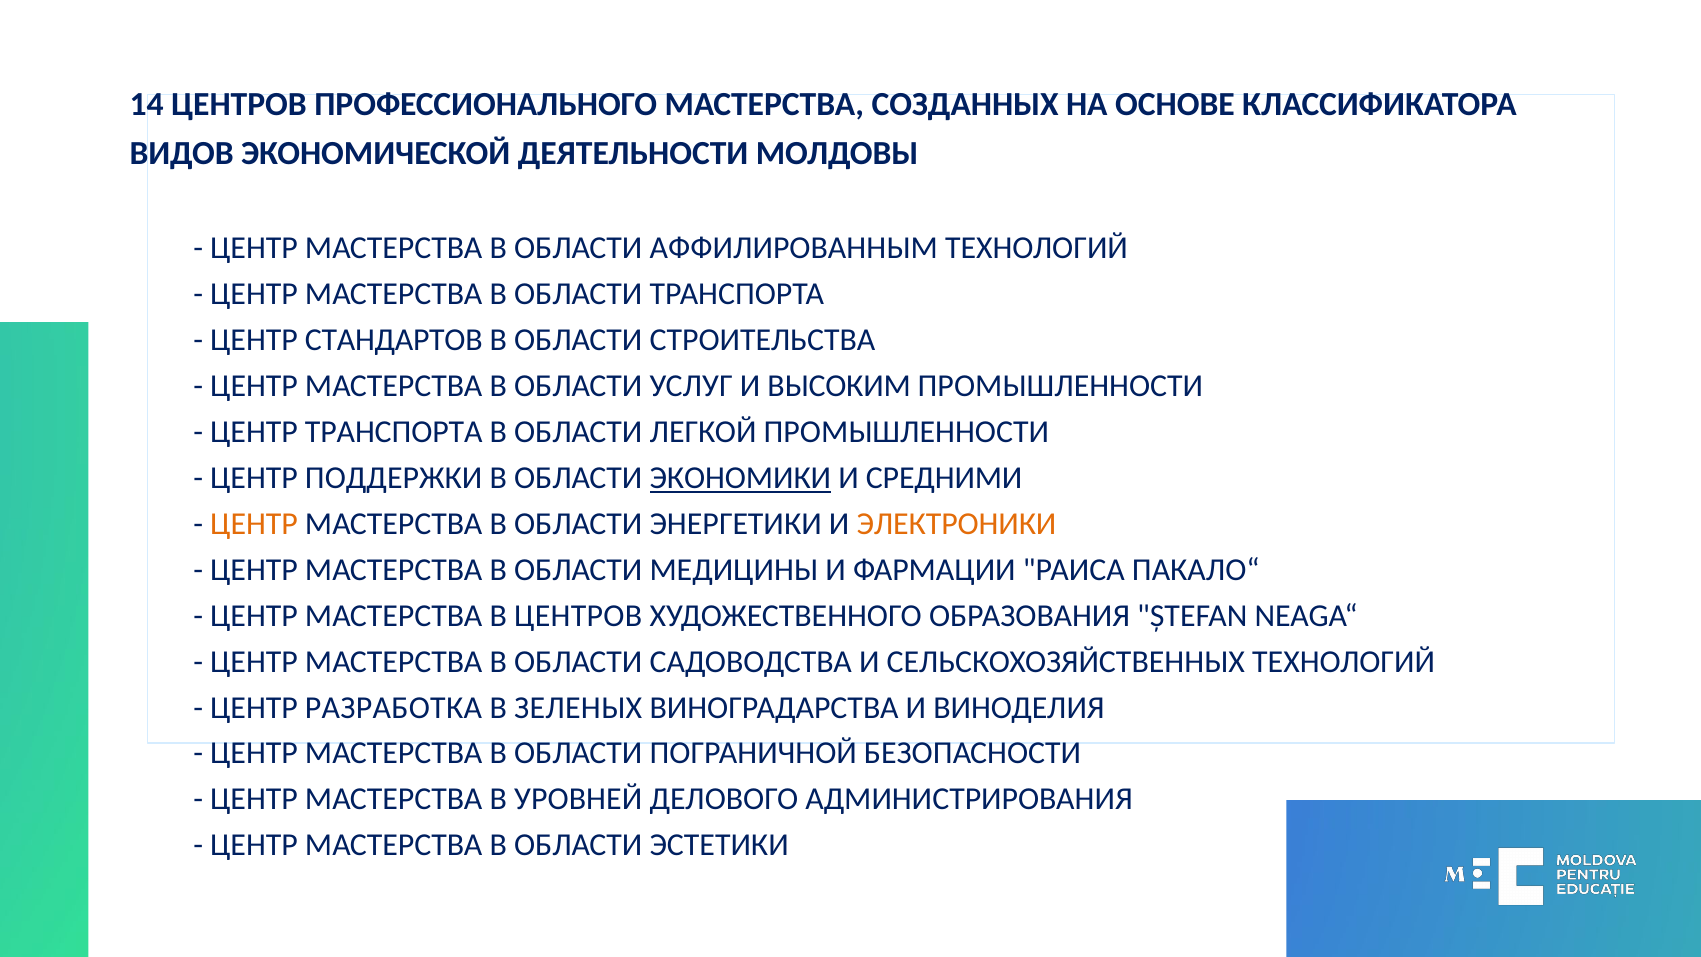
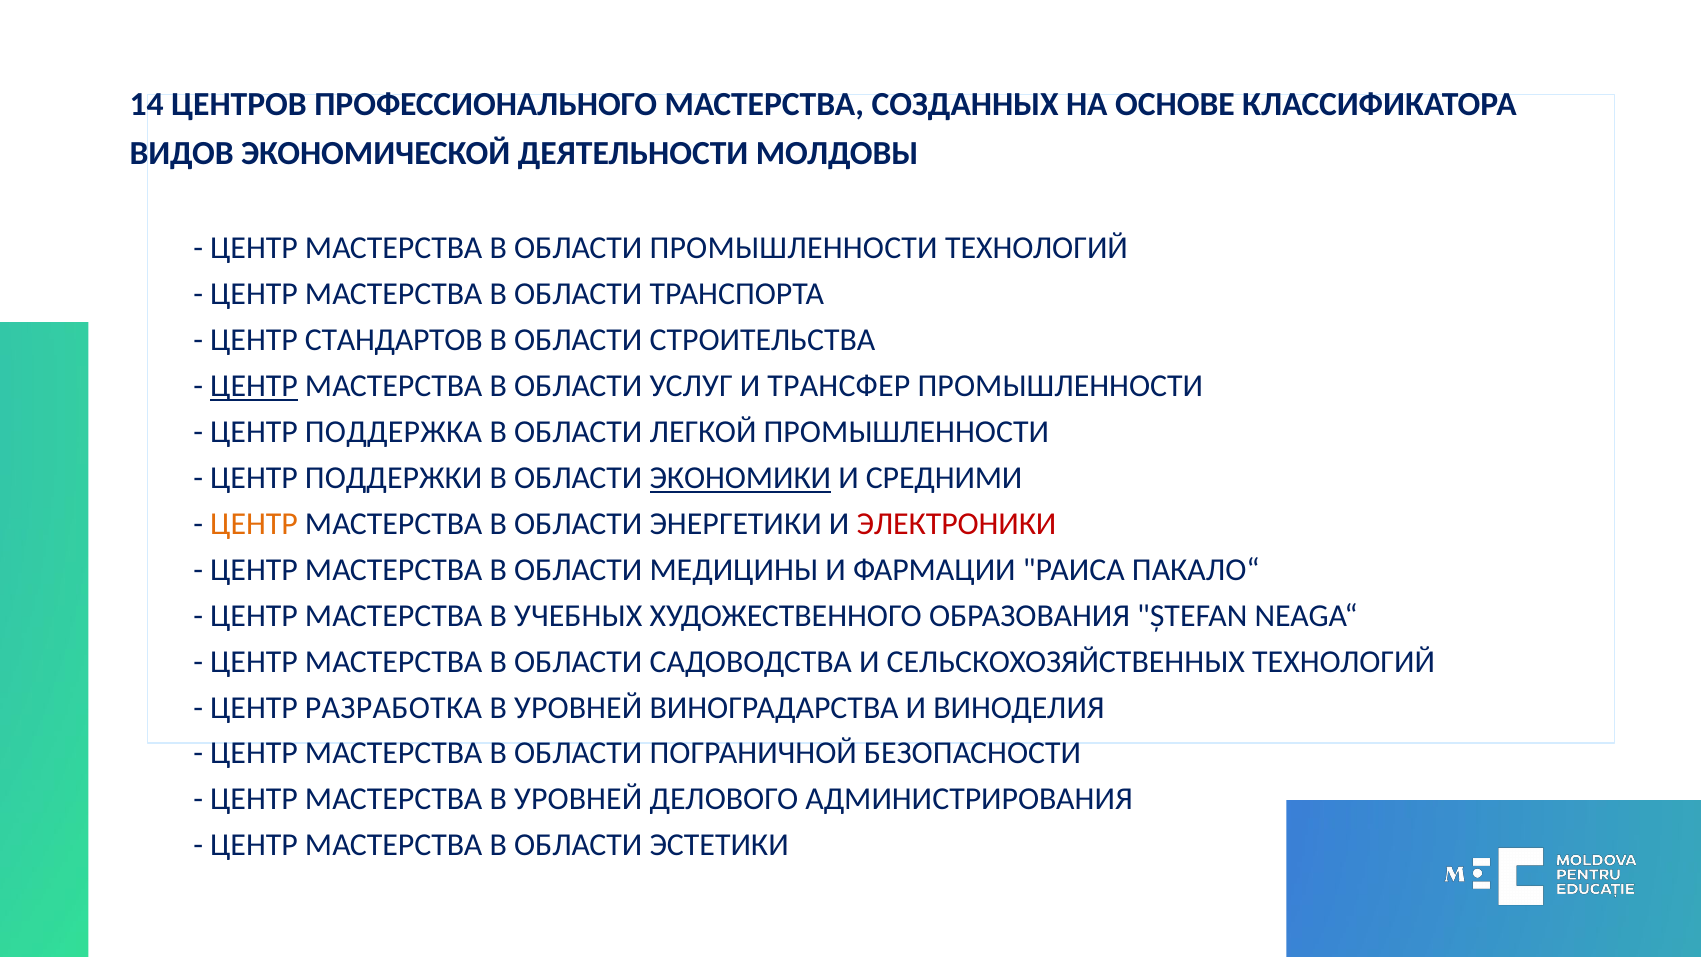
ОБЛАСТИ АФФИЛИРОВАННЫМ: АФФИЛИРОВАННЫМ -> ПРОМЫШЛЕННОСТИ (794, 248)
ЦЕНТР underline: none -> present (254, 386)
ВЫСОКИМ: ВЫСОКИМ -> ТРАНСФЕР (839, 386)
ЦЕНТР ТРАНСПОРТА: ТРАНСПОРТА -> ПОДДЕРЖКА (394, 432)
ЭЛЕКТРОНИКИ colour: orange -> red (956, 524)
В ЦЕНТРОВ: ЦЕНТРОВ -> УЧЕБНЫХ (578, 616)
ЗЕЛЕНЫХ: ЗЕЛЕНЫХ -> УРОВНЕЙ (578, 707)
